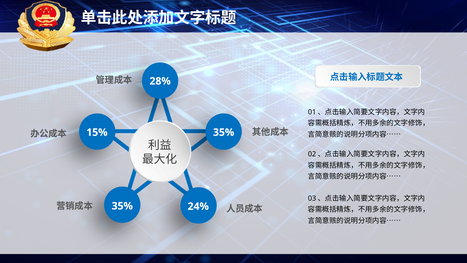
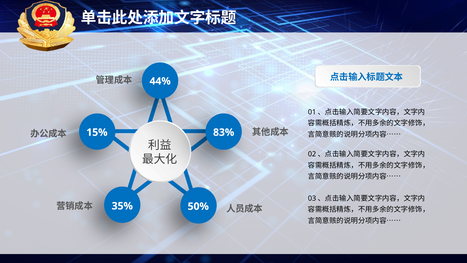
28%: 28% -> 44% (160, 81)
15% 35%: 35% -> 83% (224, 132)
24%: 24% -> 50% (198, 206)
